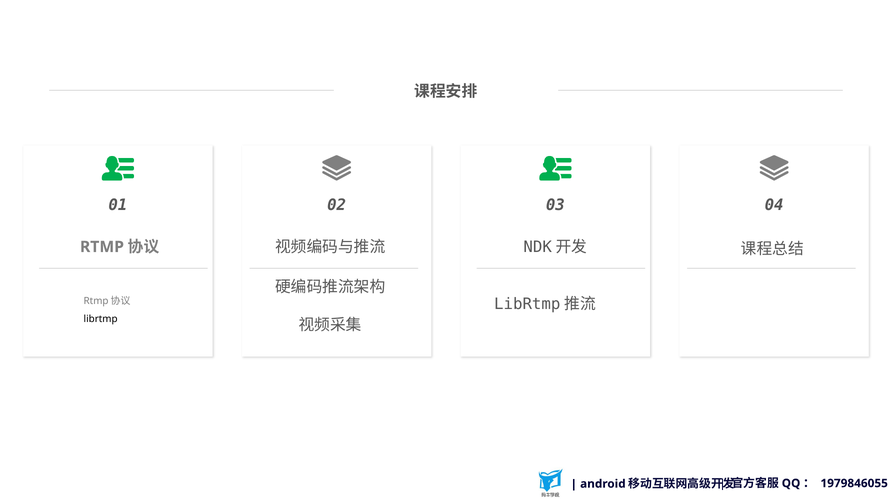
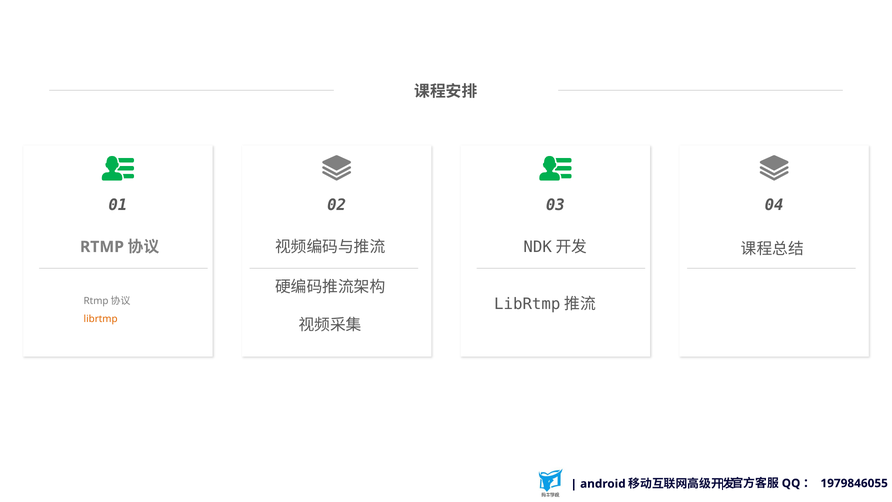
librtmp colour: black -> orange (101, 319)
